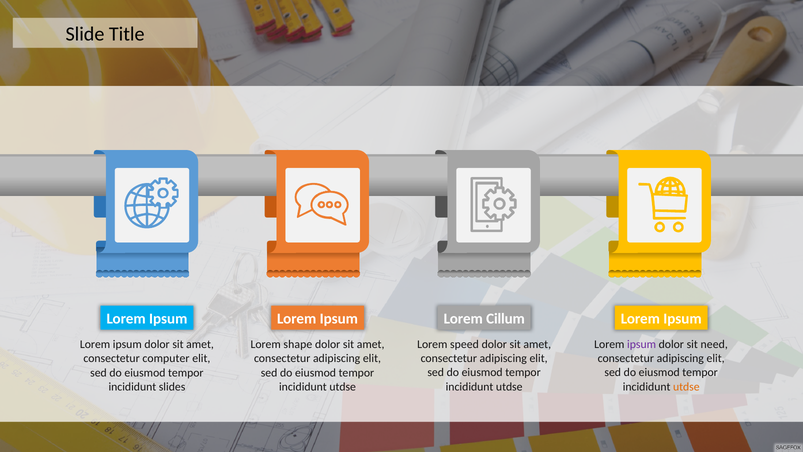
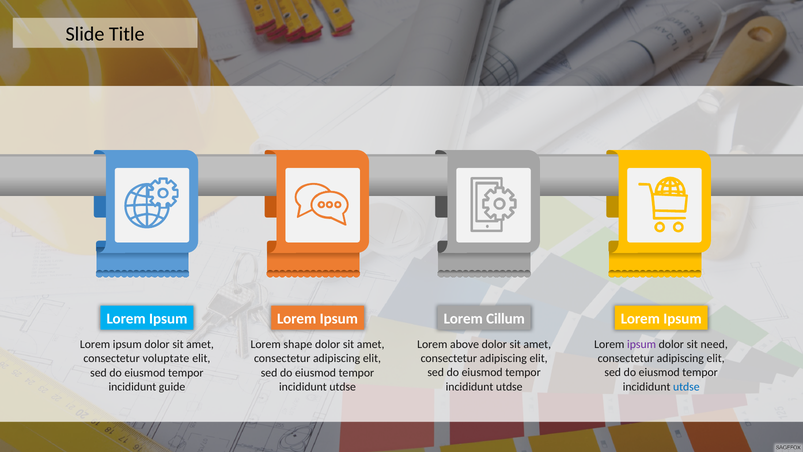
speed: speed -> above (465, 344)
computer: computer -> voluptate (166, 358)
utdse colour: orange -> blue (686, 386)
slides: slides -> guide (172, 386)
